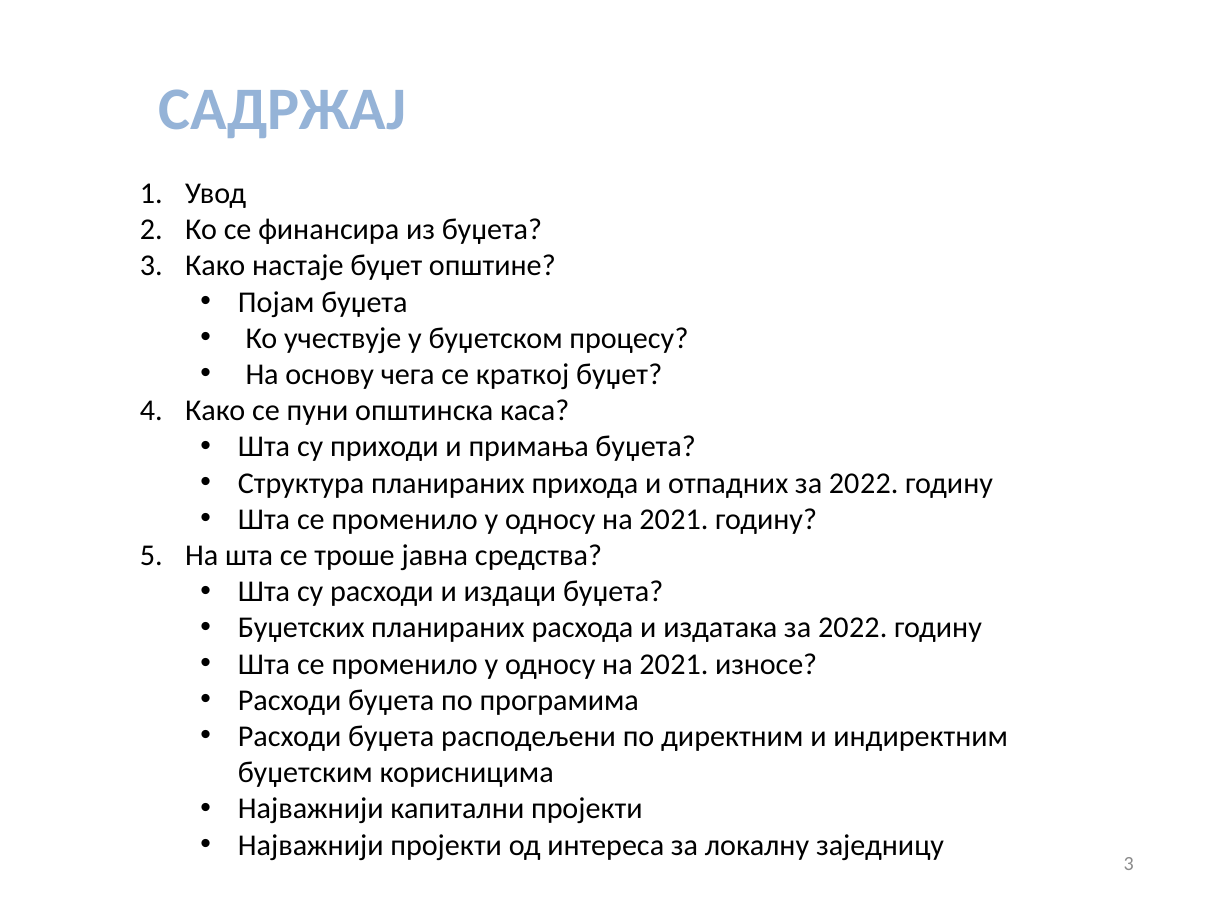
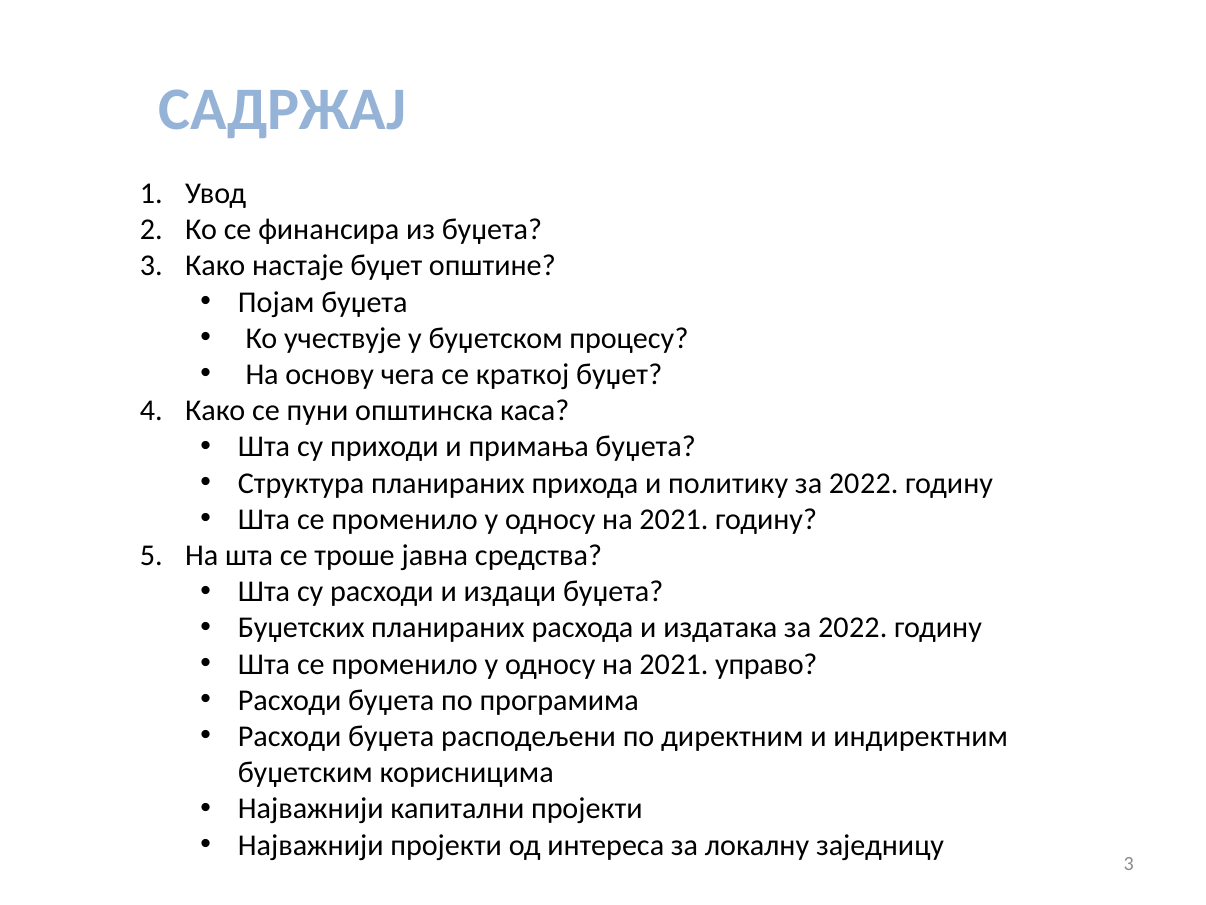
отпадних: отпадних -> политику (728, 483)
износе: износе -> управо (766, 664)
